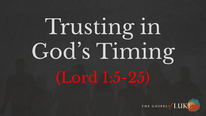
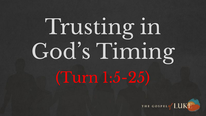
Lord: Lord -> Turn (77, 78)
